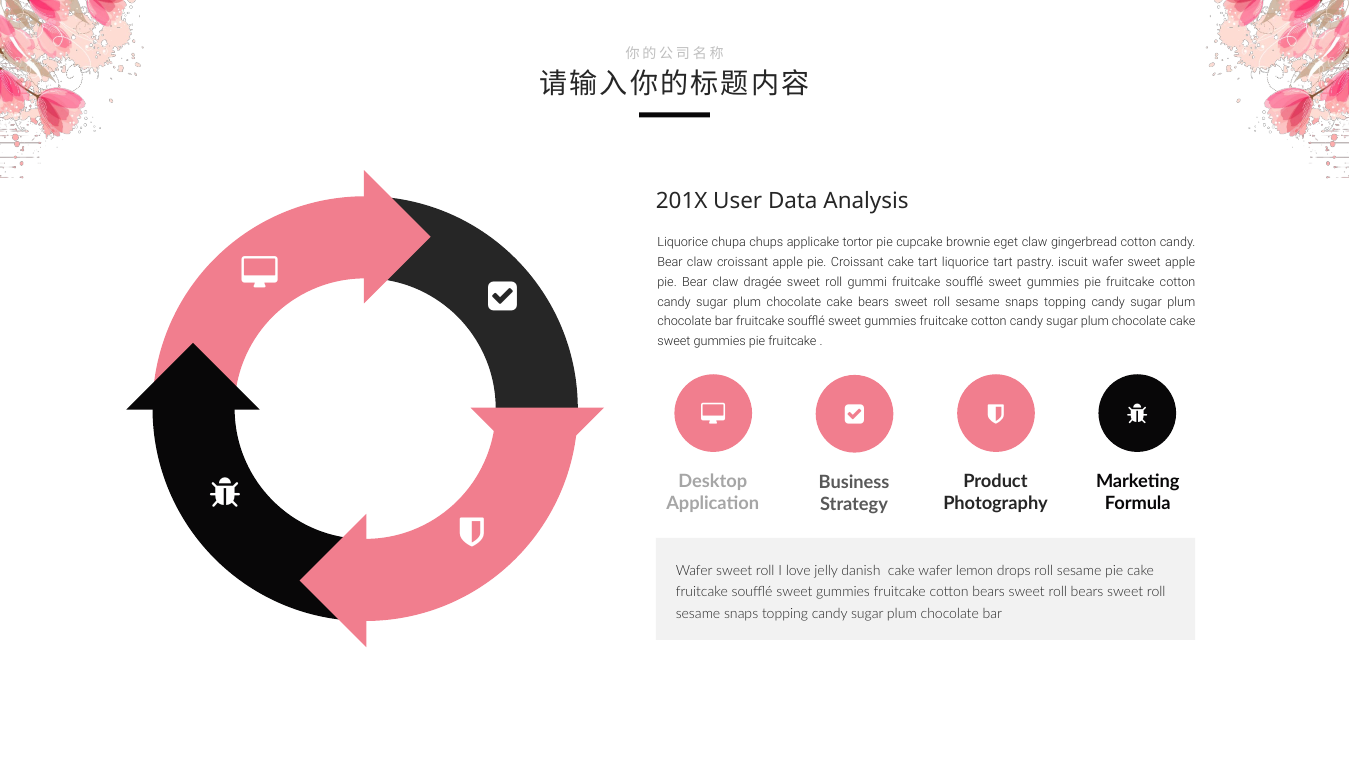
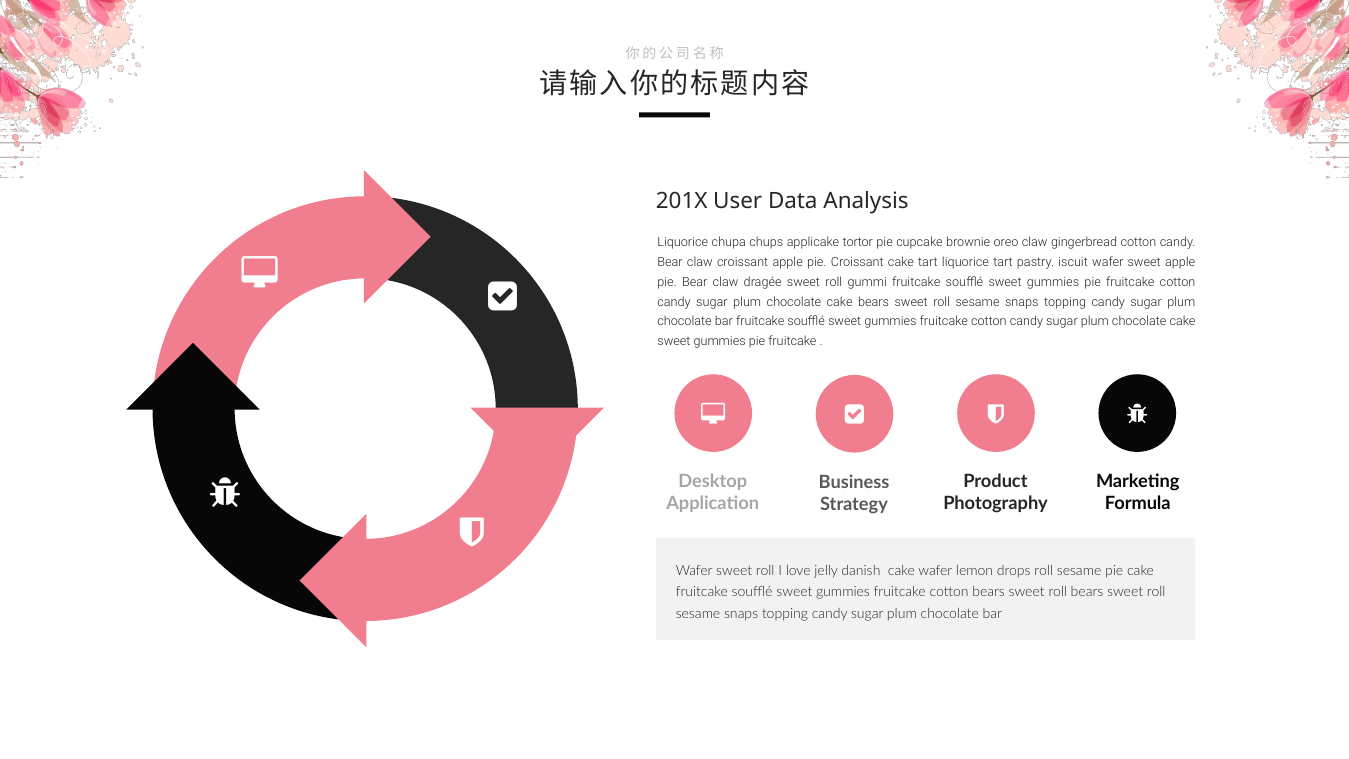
eget: eget -> oreo (1006, 243)
